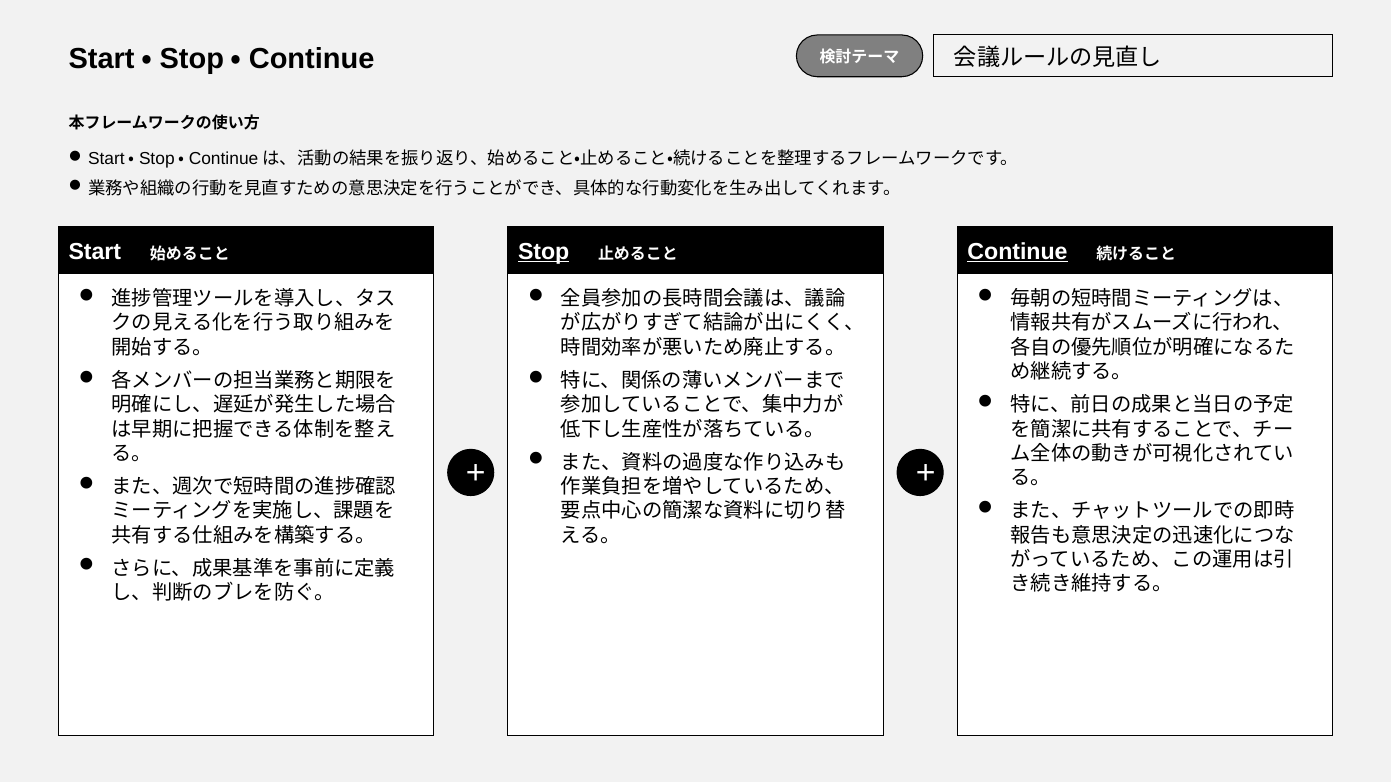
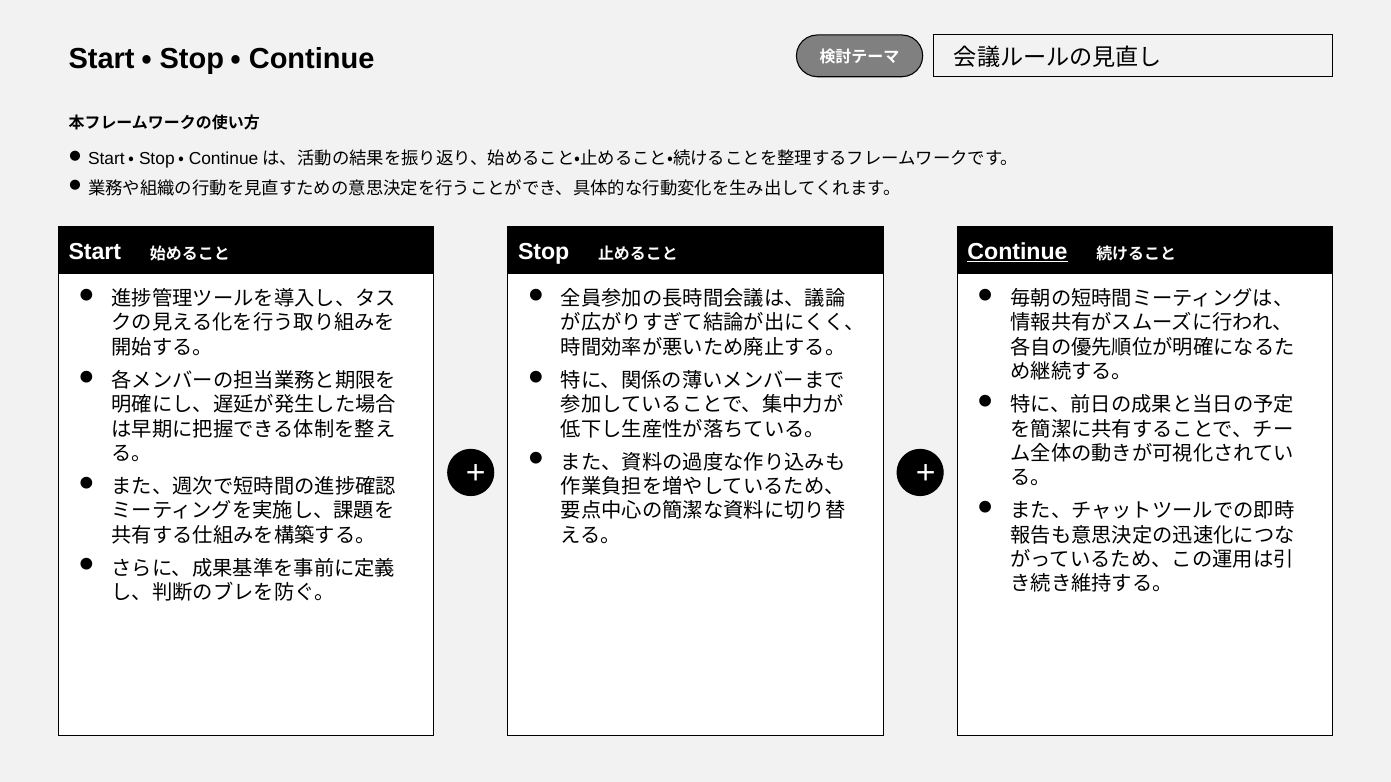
Stop underline: present -> none (544, 252)
